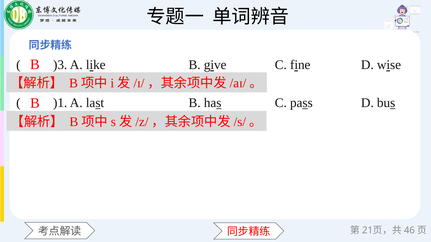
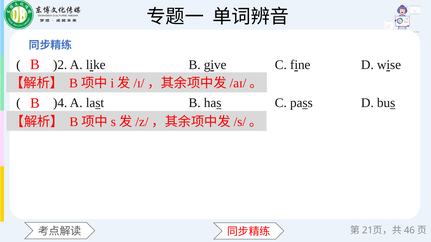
)3: )3 -> )2 (60, 65)
)1: )1 -> )4 (60, 103)
